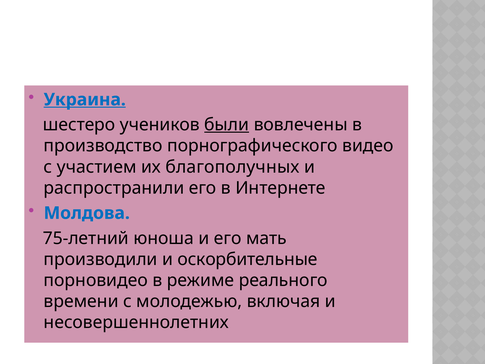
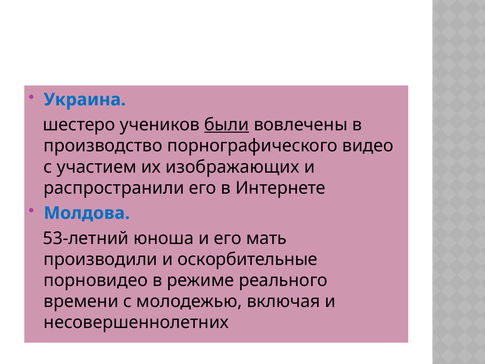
Украина underline: present -> none (85, 100)
благополучных: благополучных -> изображающих (232, 167)
75-летний: 75-летний -> 53-летний (86, 238)
